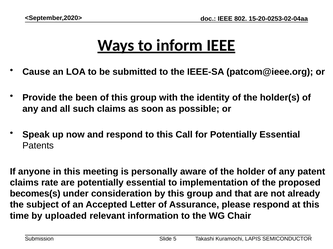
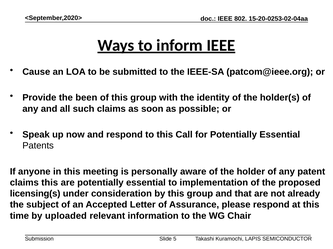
claims rate: rate -> this (50, 183)
becomes(s: becomes(s -> licensing(s (35, 194)
